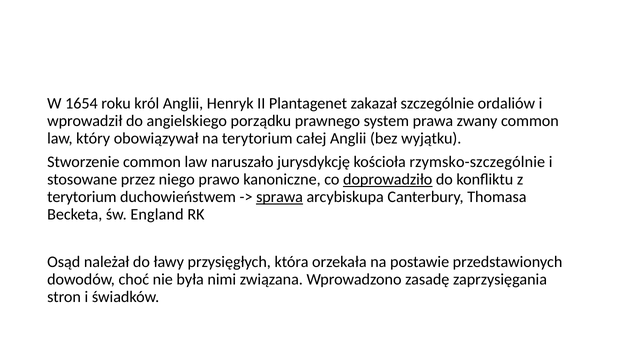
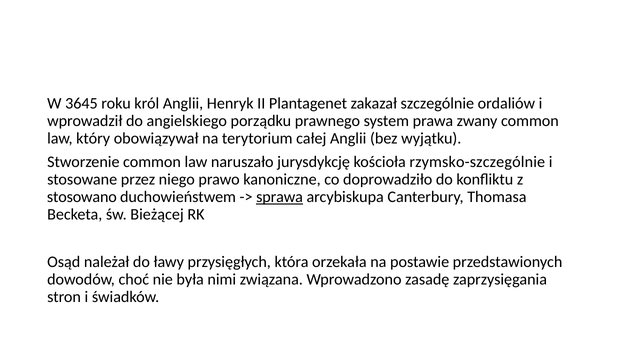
1654: 1654 -> 3645 (81, 104)
doprowadziło underline: present -> none (388, 180)
terytorium: terytorium -> stosowano (82, 197)
England: England -> Bieżącej (157, 214)
